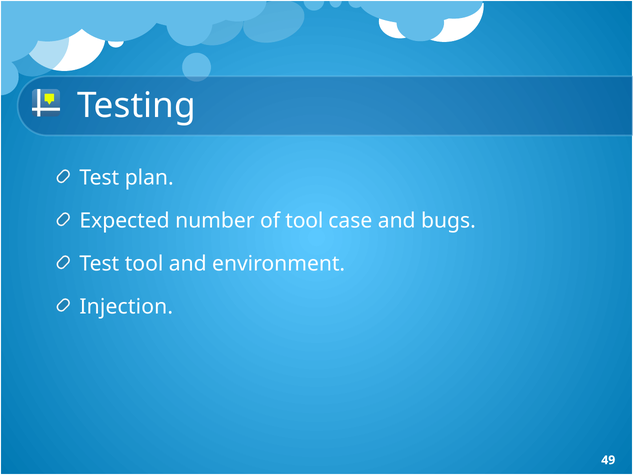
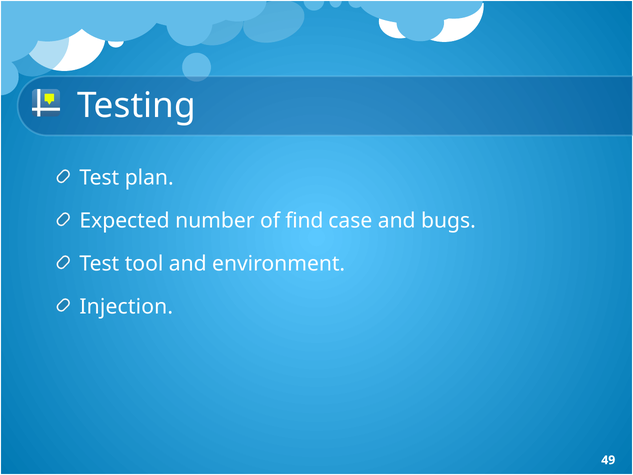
of tool: tool -> find (304, 221)
